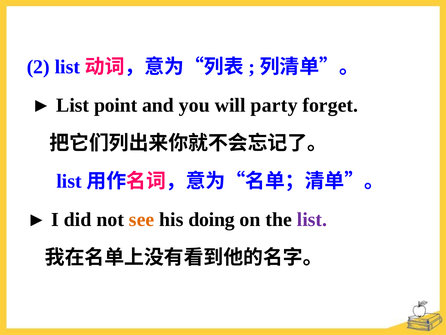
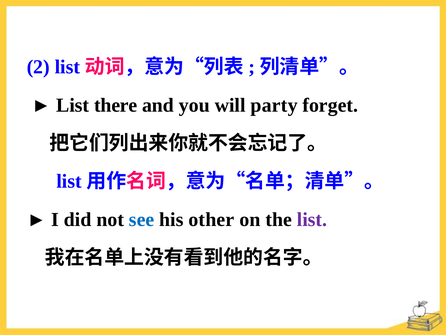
point: point -> there (116, 105)
see colour: orange -> blue (142, 219)
doing: doing -> other (211, 219)
